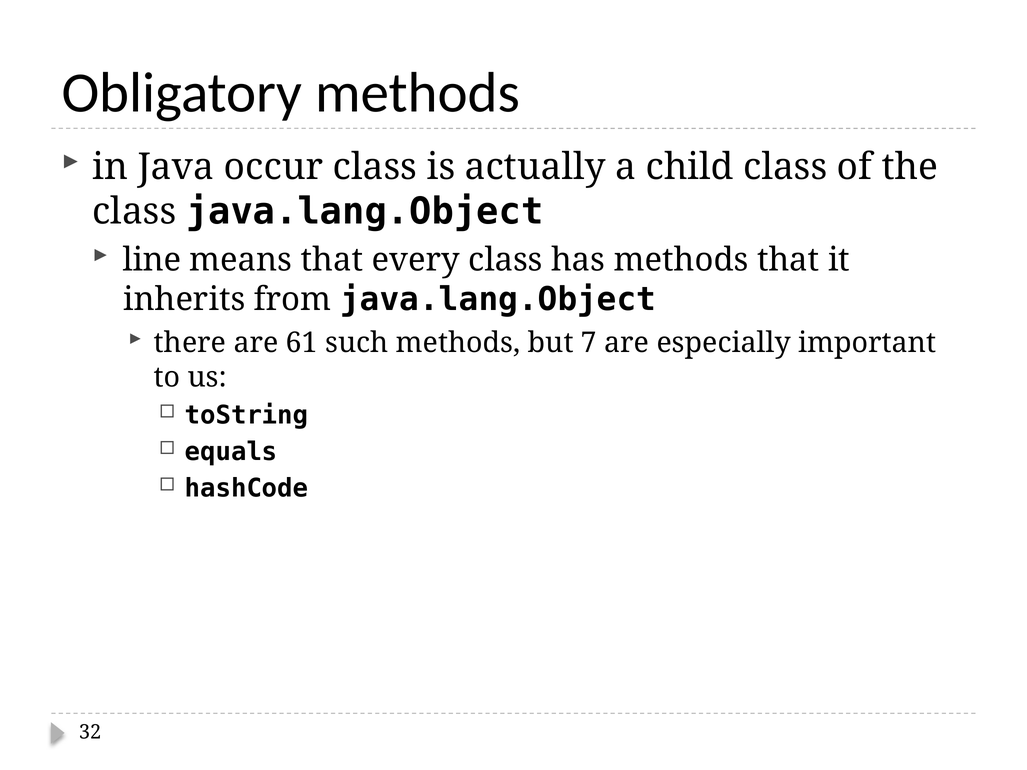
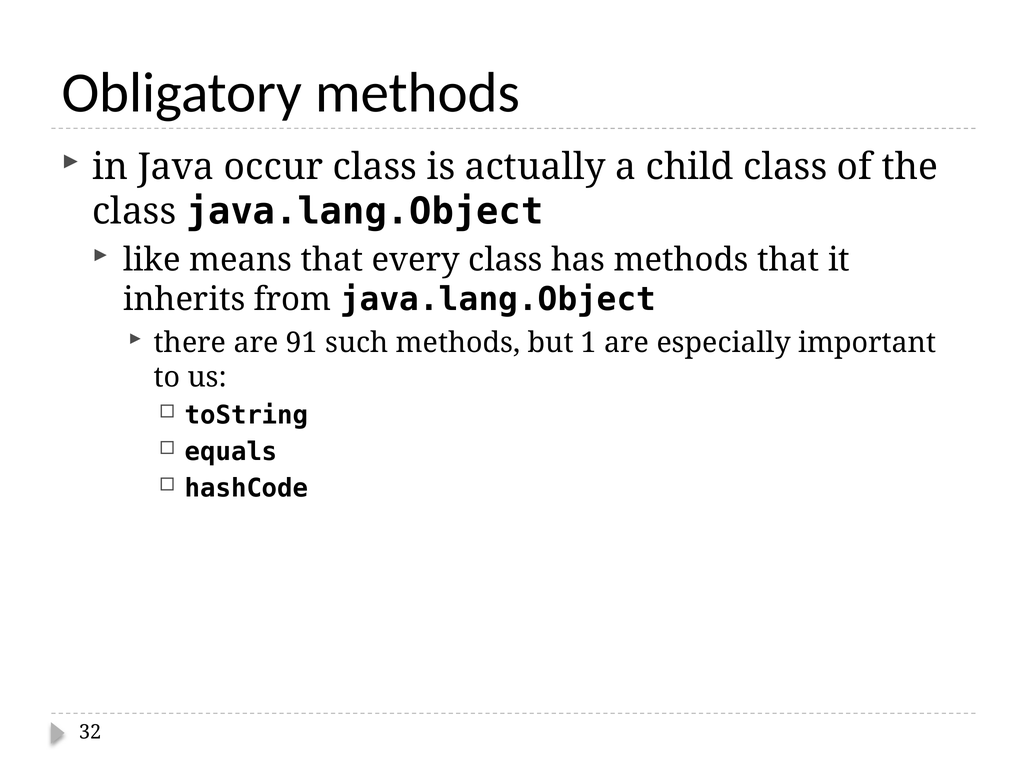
line: line -> like (152, 260)
61: 61 -> 91 (302, 343)
7: 7 -> 1 (589, 343)
